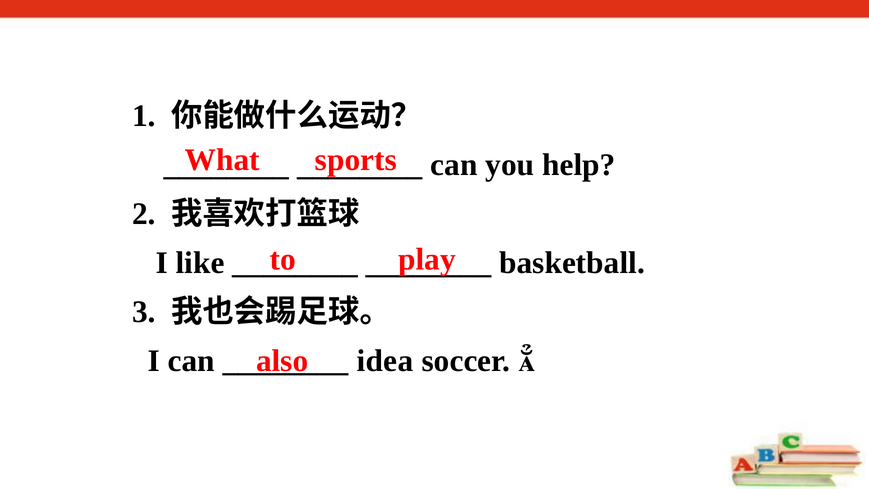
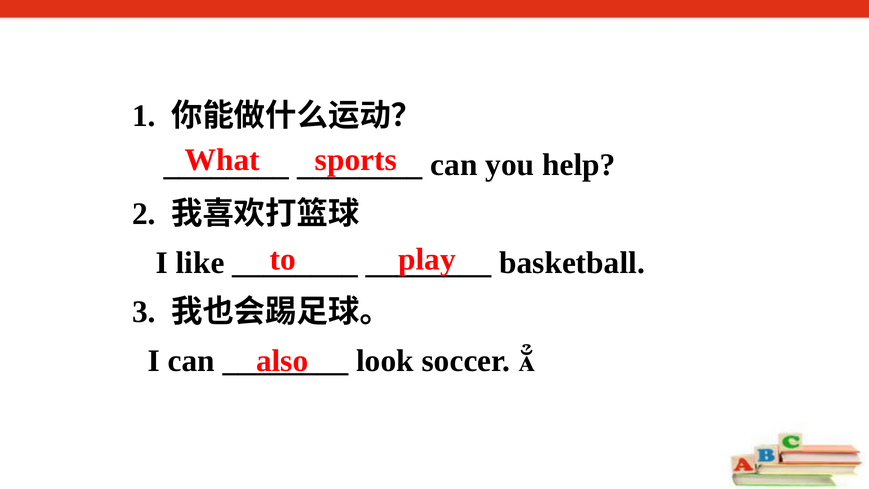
idea: idea -> look (385, 361)
